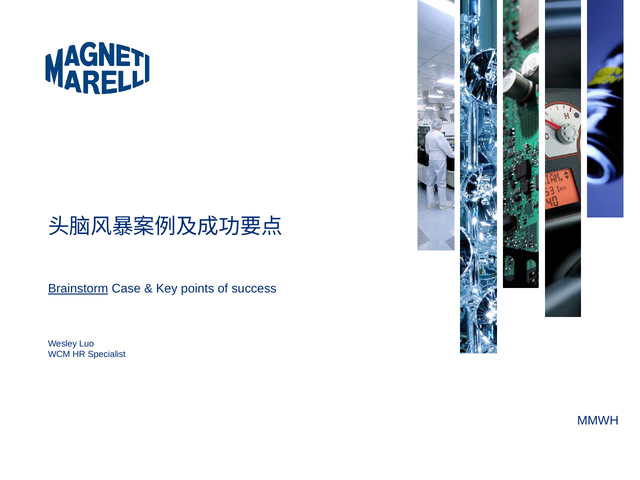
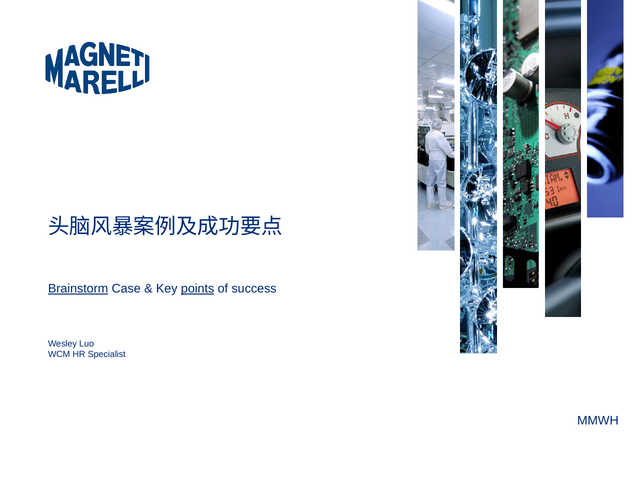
points underline: none -> present (198, 289)
